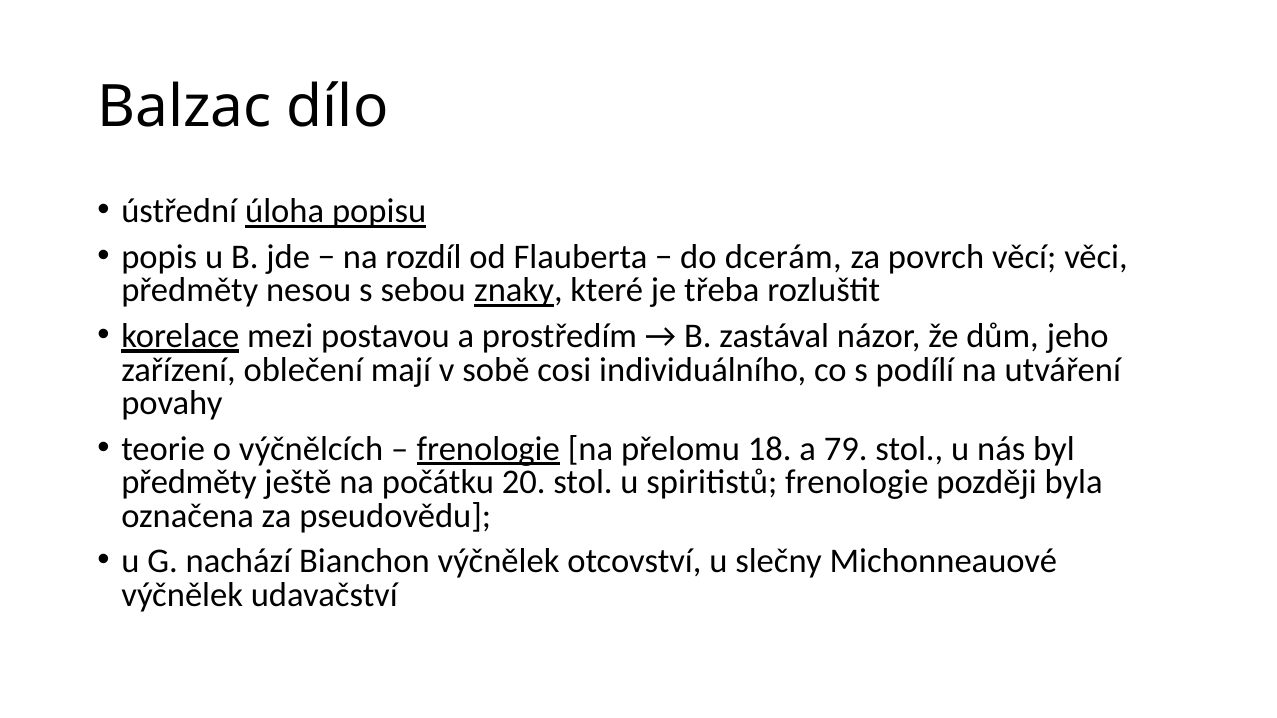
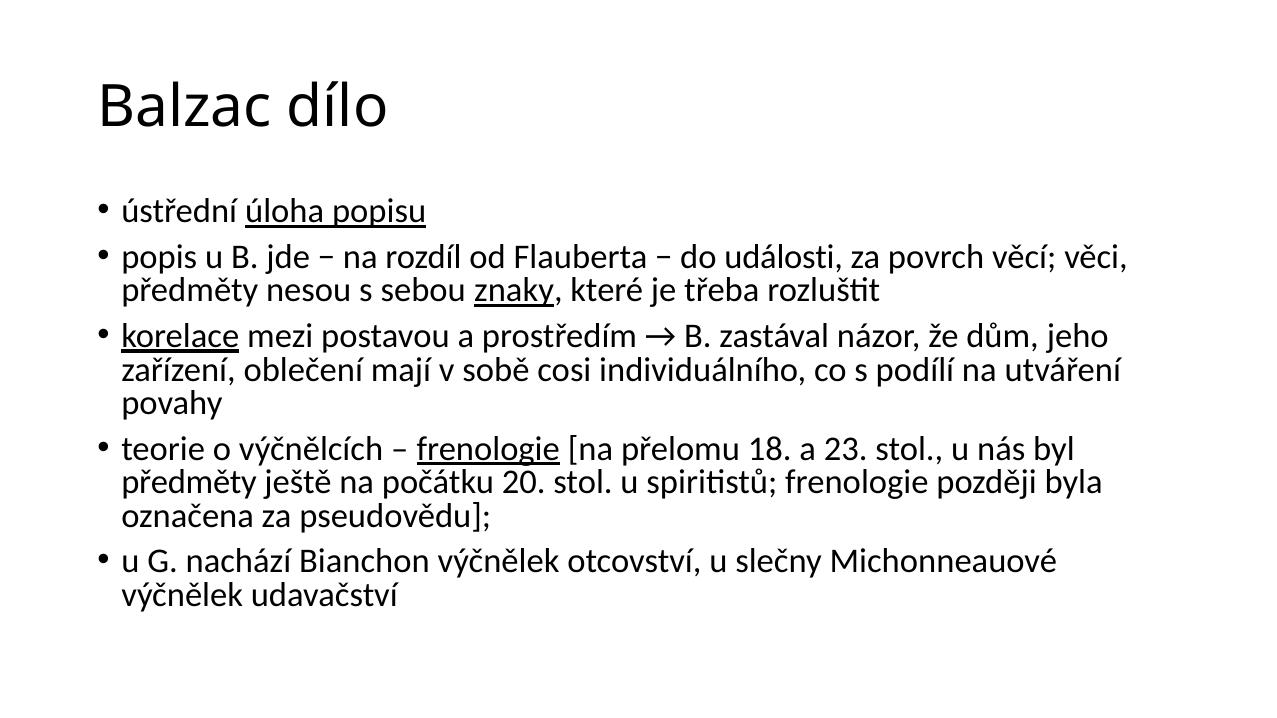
dcerám: dcerám -> události (784, 257)
79: 79 -> 23 (846, 449)
